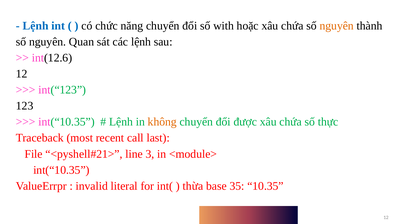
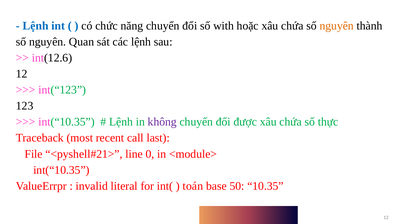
không colour: orange -> purple (162, 122)
3: 3 -> 0 (150, 154)
thừa: thừa -> toán (193, 186)
35: 35 -> 50 (237, 186)
